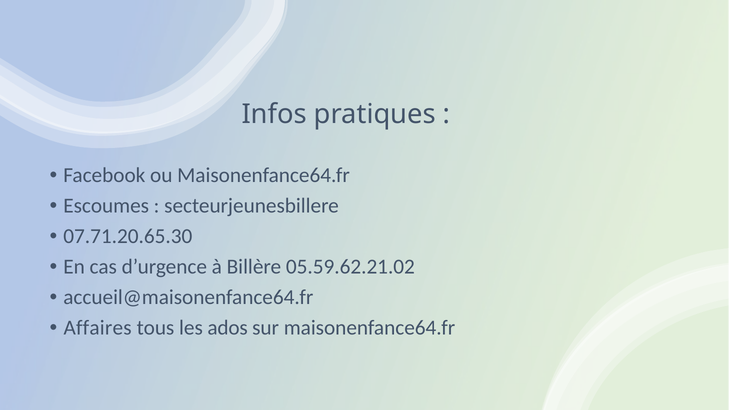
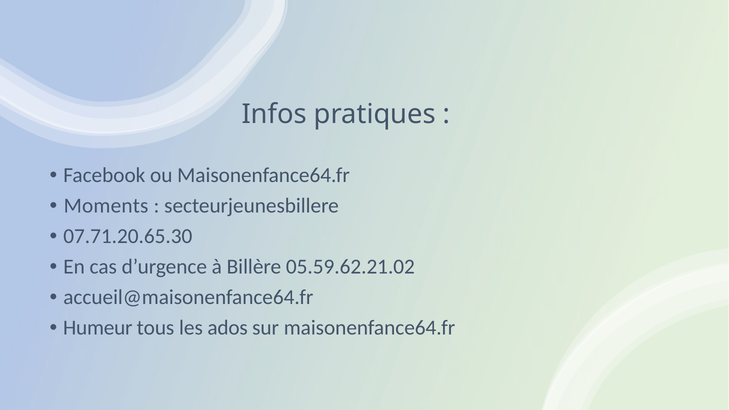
Escoumes: Escoumes -> Moments (106, 206)
Affaires: Affaires -> Humeur (98, 328)
